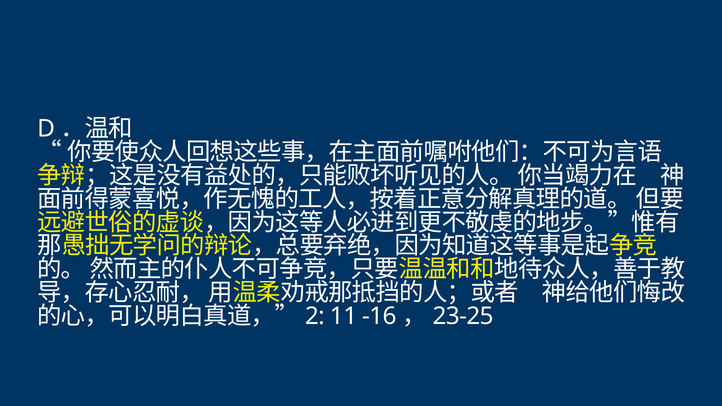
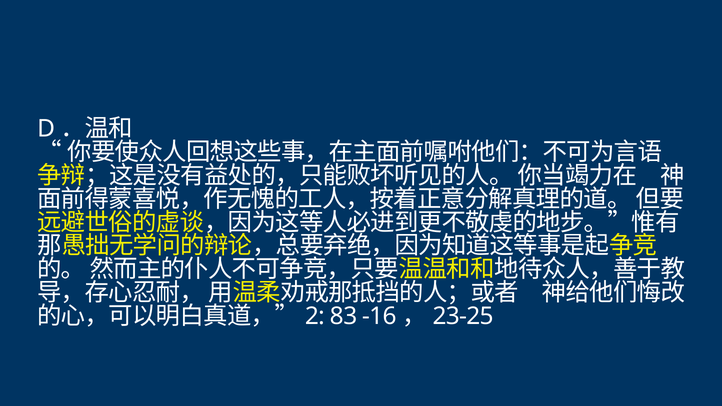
11: 11 -> 83 (343, 316)
